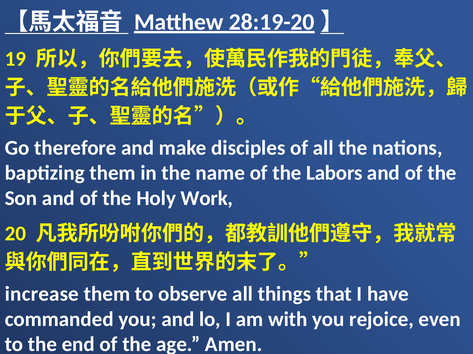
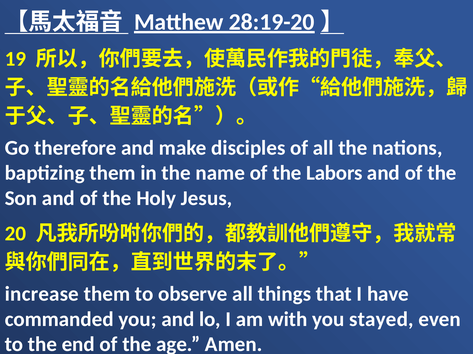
Work: Work -> Jesus (207, 199)
rejoice: rejoice -> stayed (381, 320)
